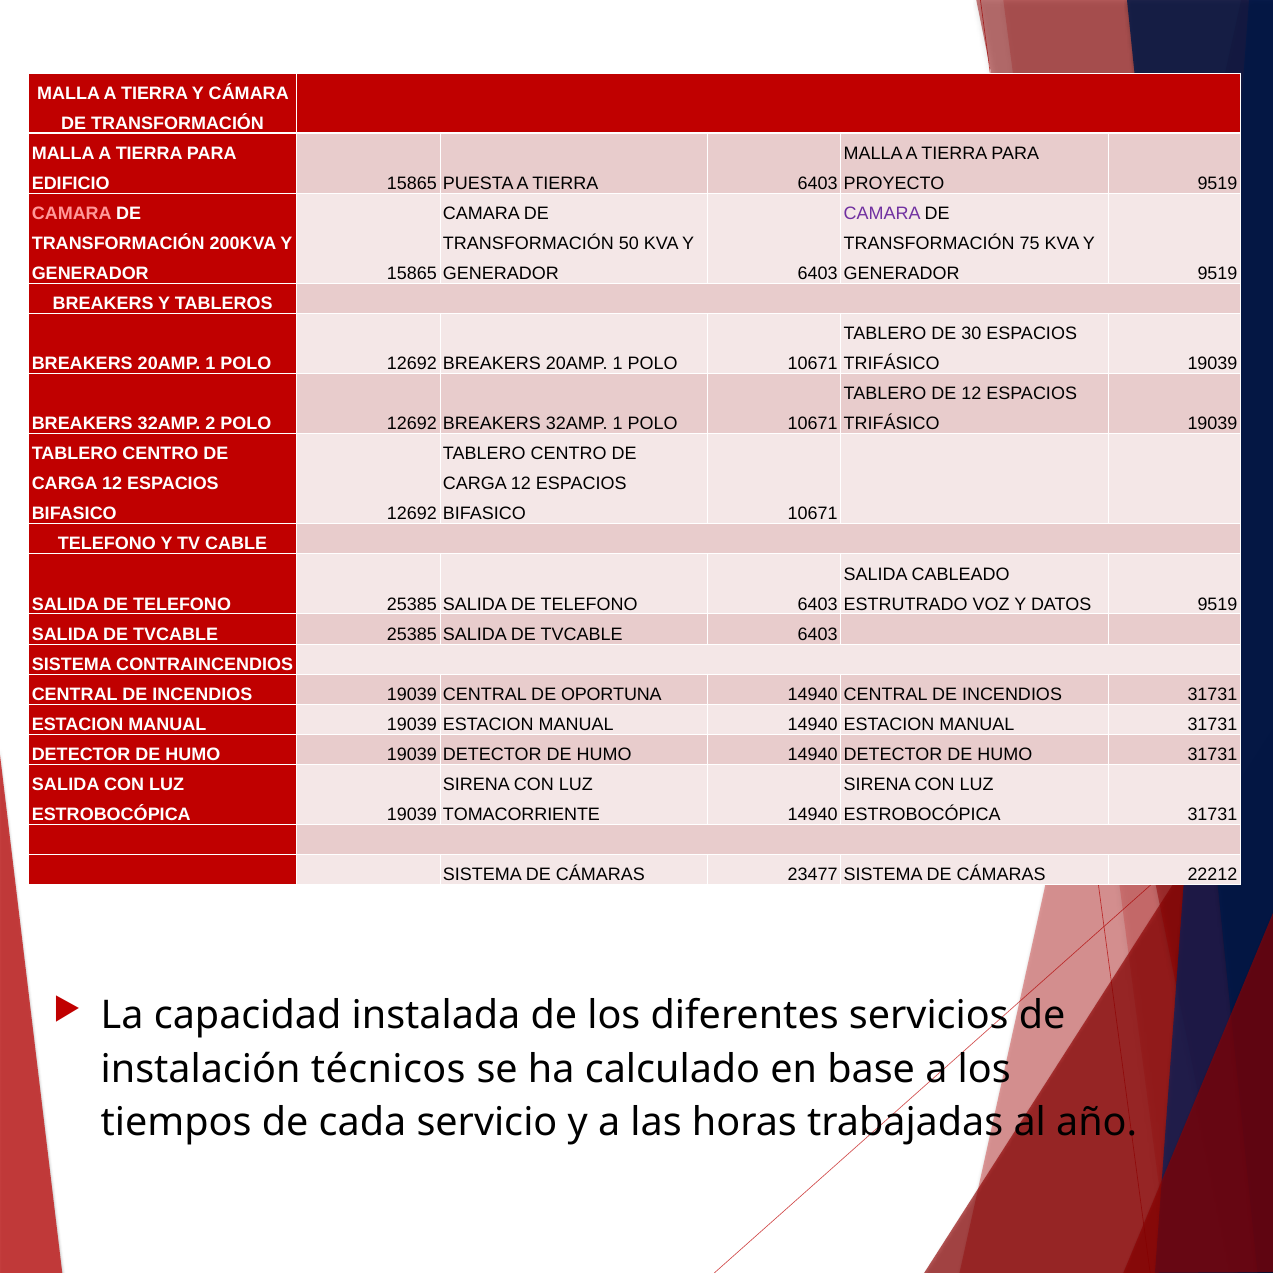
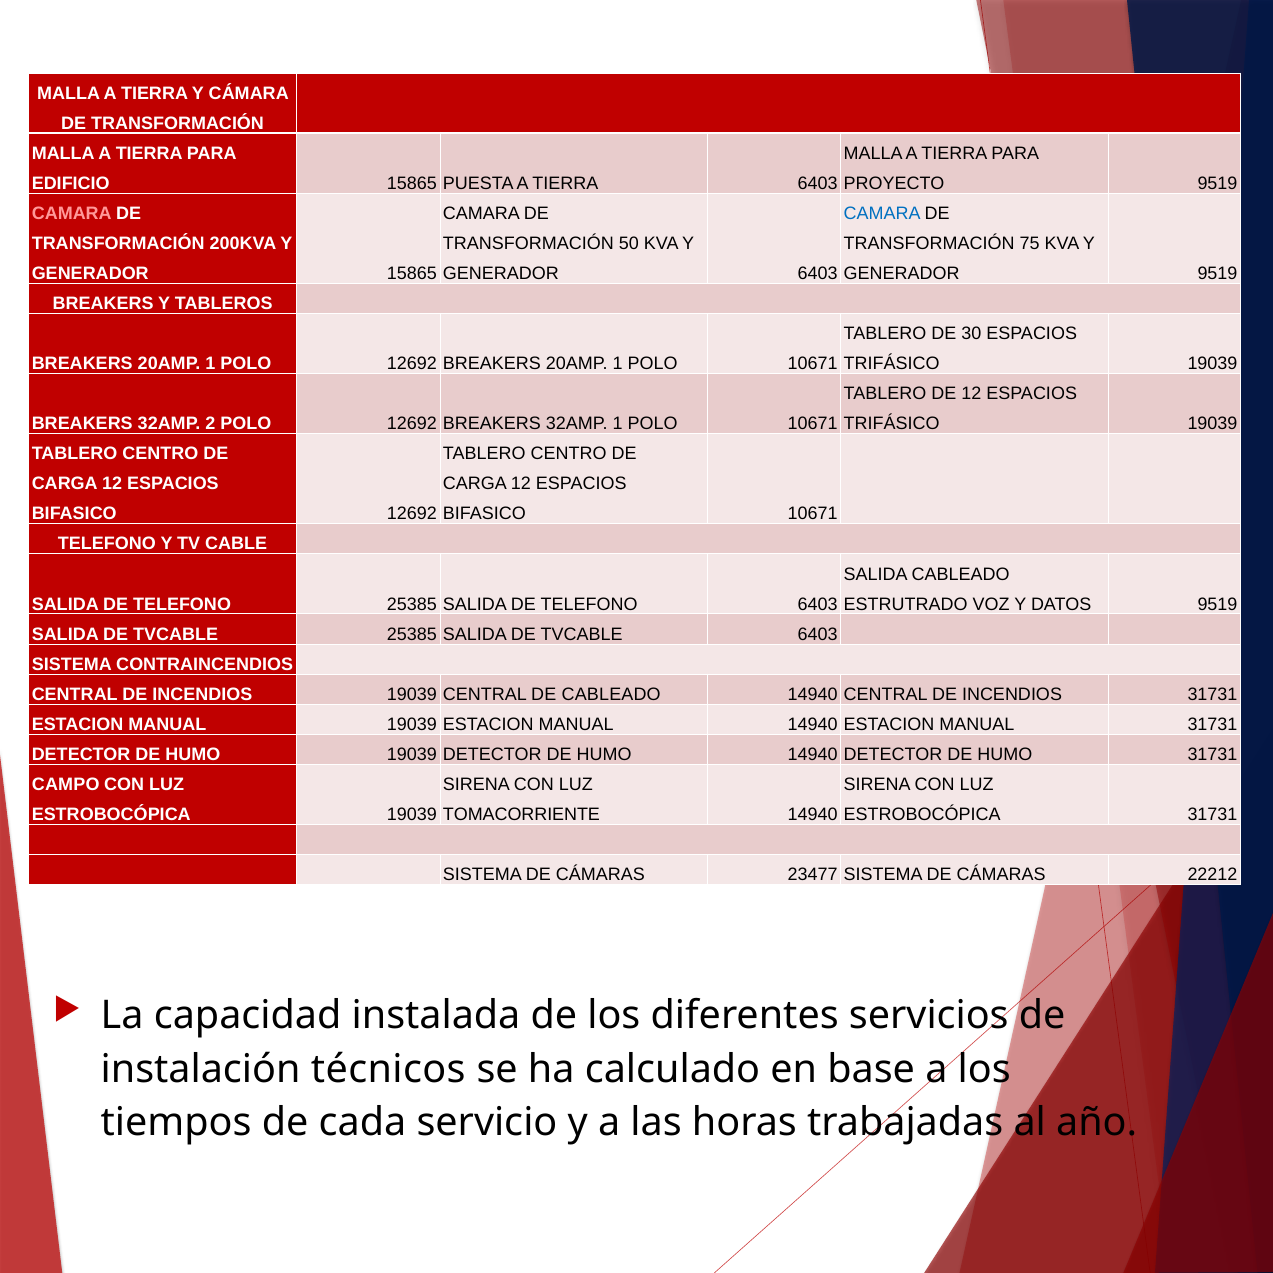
CAMARA colour: purple -> blue (882, 213)
DE OPORTUNA: OPORTUNA -> CABLEADO (611, 694)
SALIDA: SALIDA -> CAMPO (66, 785)
